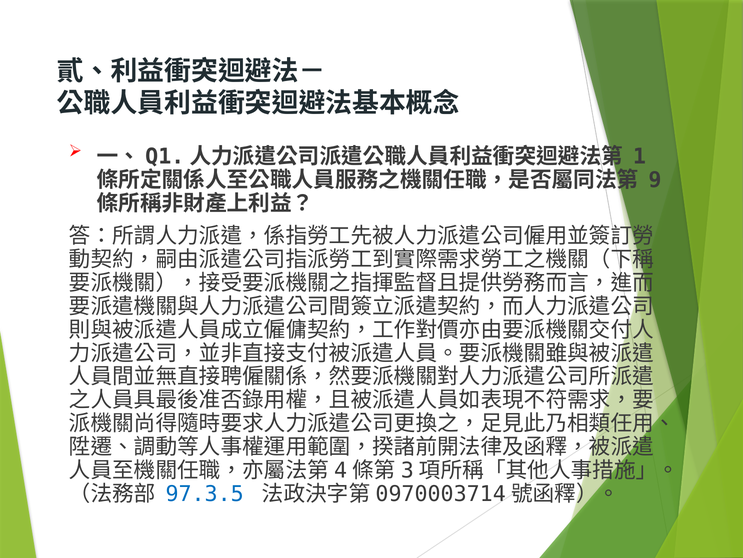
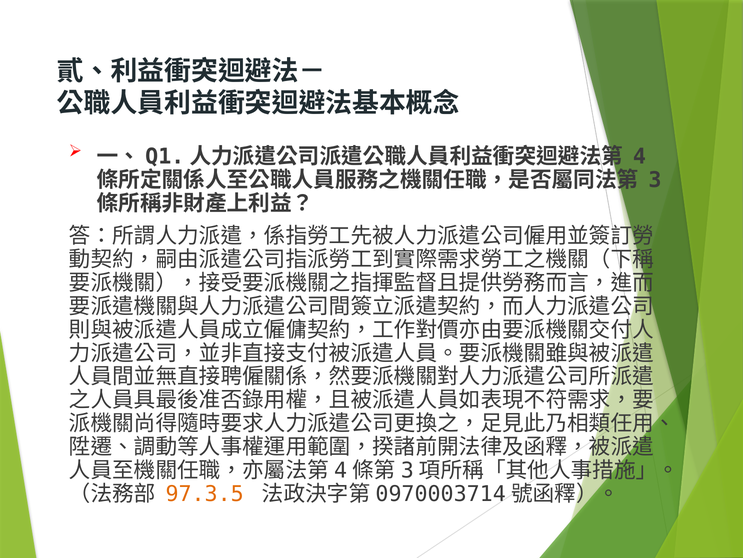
1: 1 -> 4 (640, 156)
9: 9 -> 3 (655, 180)
97.3.5 colour: blue -> orange (205, 493)
